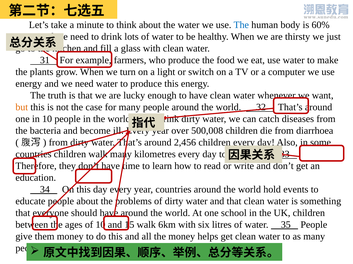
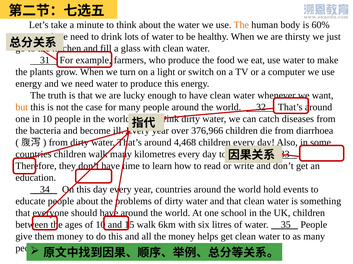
The colour: blue -> orange (241, 25)
500,008: 500,008 -> 376,966 (207, 131)
2,456: 2,456 -> 4,468 (185, 143)
